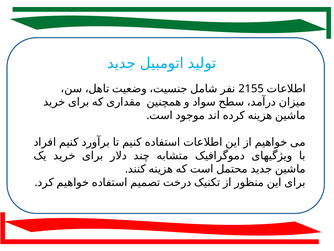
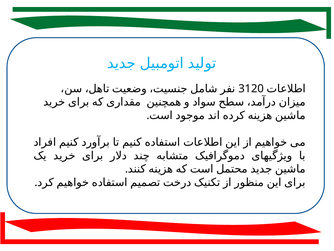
2155: 2155 -> 3120 (251, 88)
